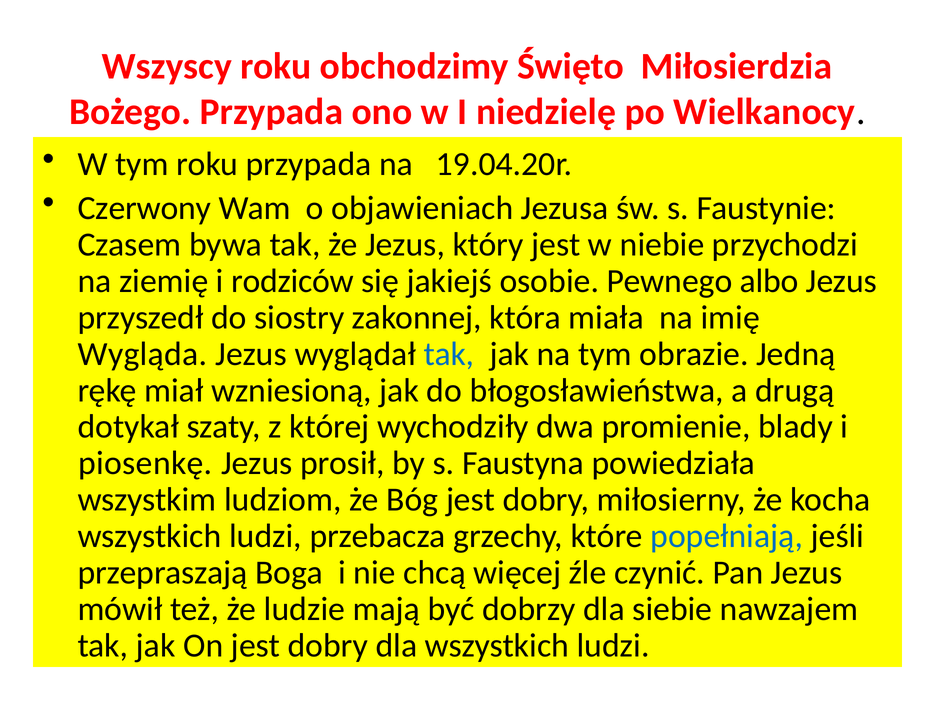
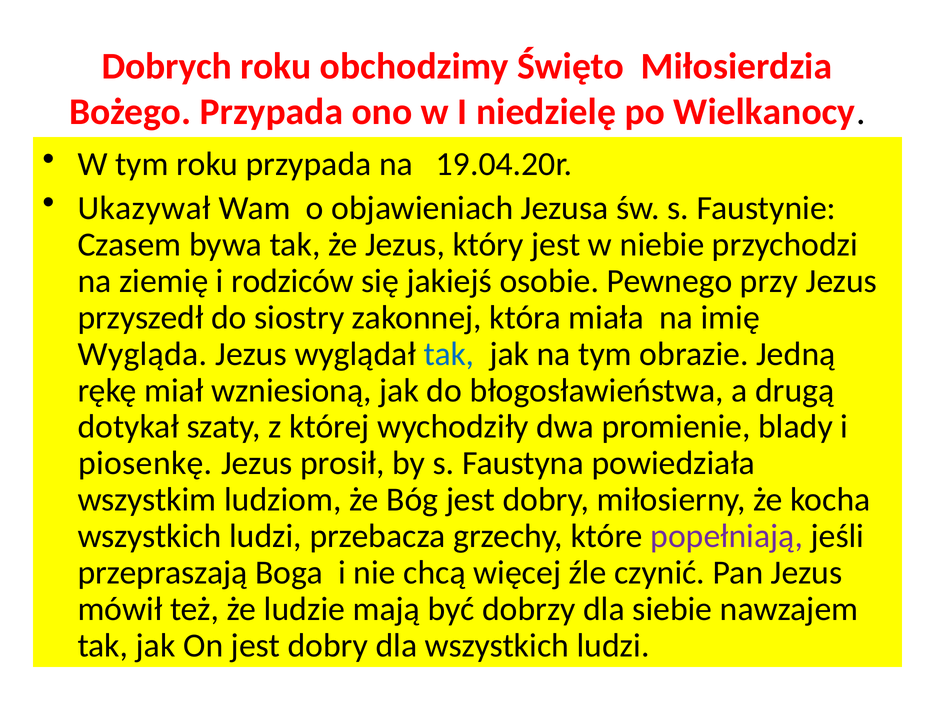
Wszyscy: Wszyscy -> Dobrych (167, 67)
Czerwony: Czerwony -> Ukazywał (144, 208)
albo: albo -> przy (769, 281)
popełniają colour: blue -> purple (727, 536)
